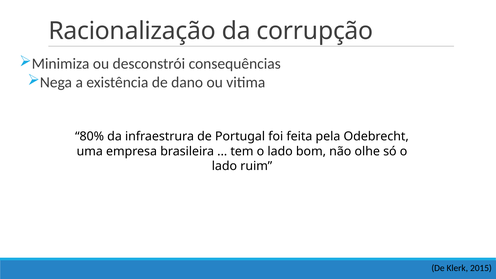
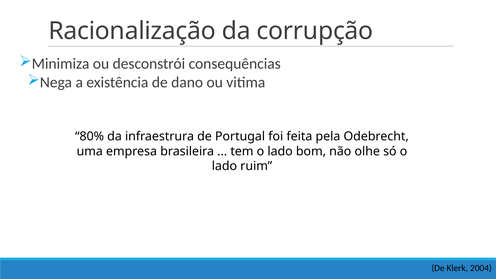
2015: 2015 -> 2004 (481, 268)
